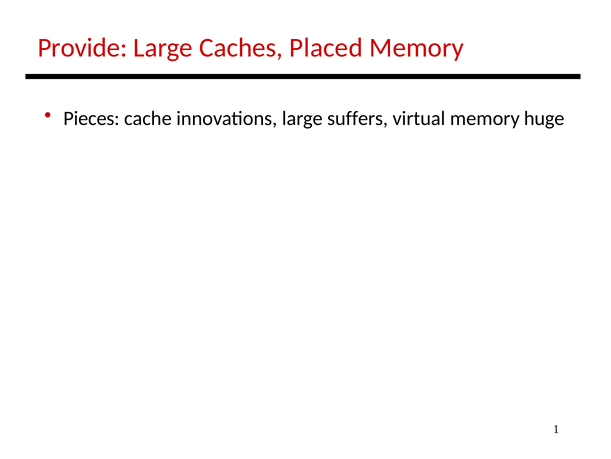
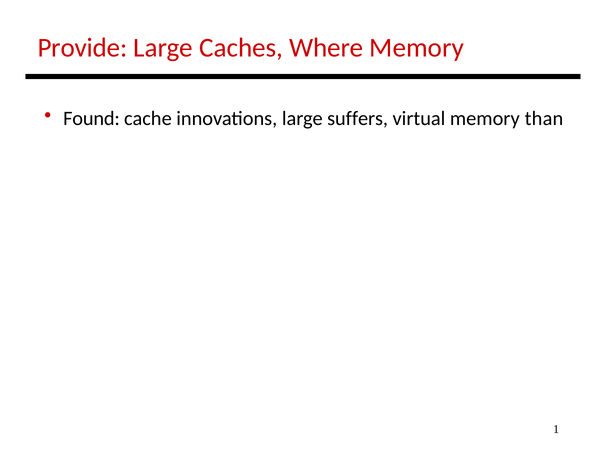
Placed: Placed -> Where (326, 48)
Pieces: Pieces -> Found (92, 118)
huge: huge -> than (544, 118)
